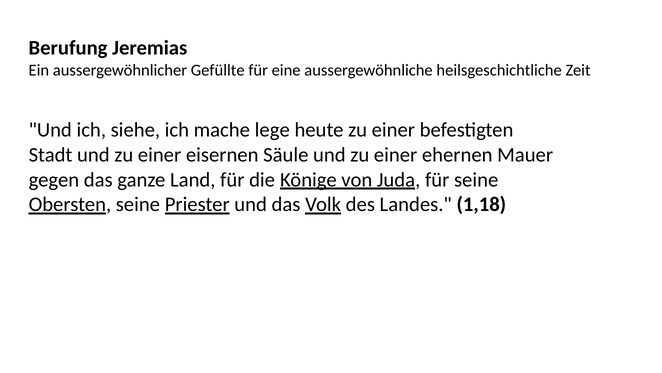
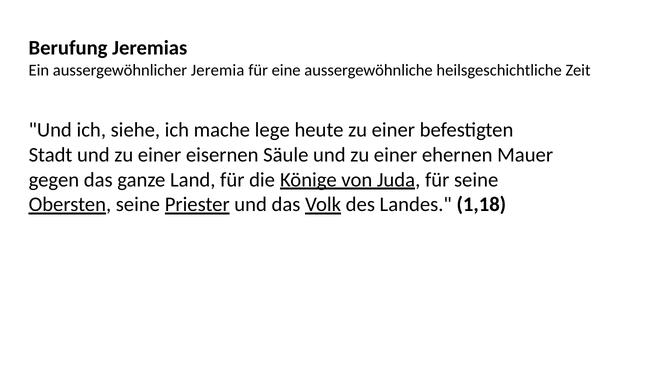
Gefüllte: Gefüllte -> Jeremia (218, 70)
